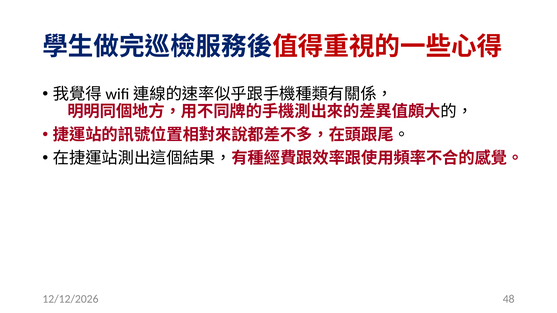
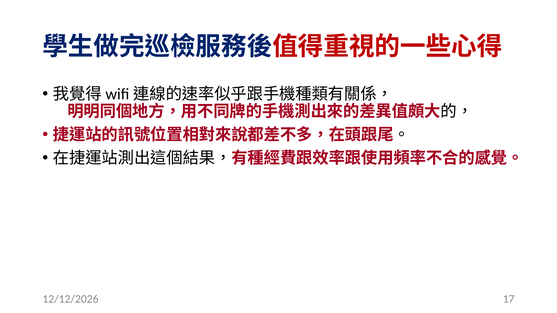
48: 48 -> 17 (509, 299)
